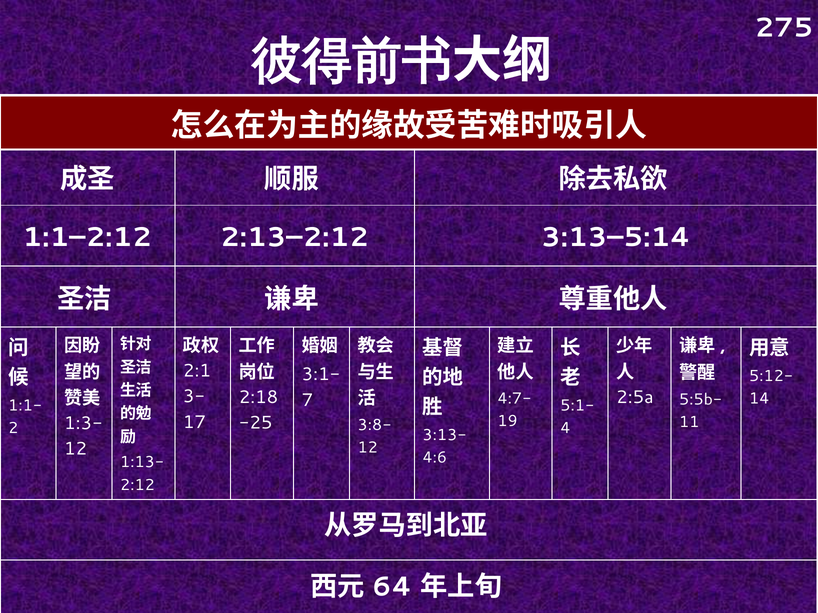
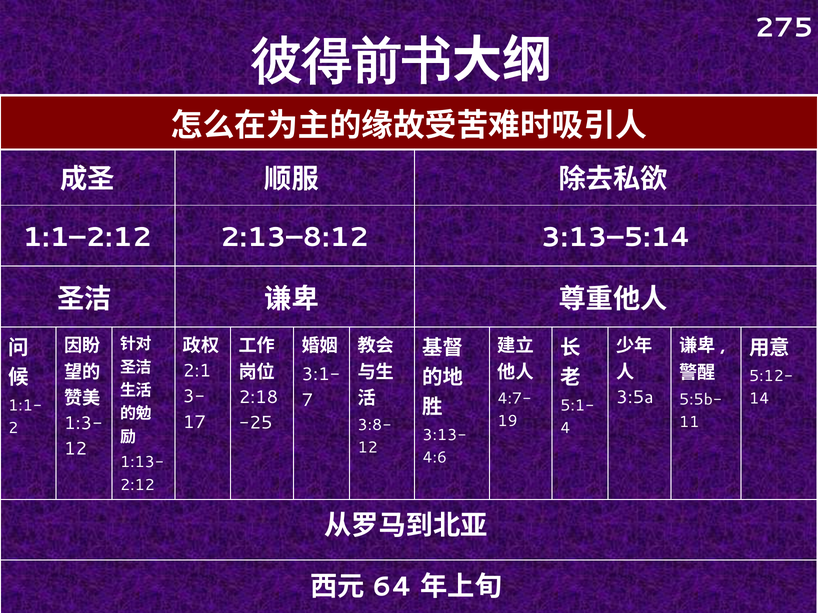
2:13–2:12: 2:13–2:12 -> 2:13–8:12 (295, 237)
2:5a: 2:5a -> 3:5a (635, 397)
